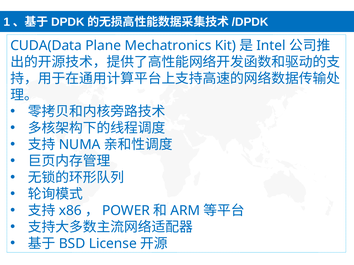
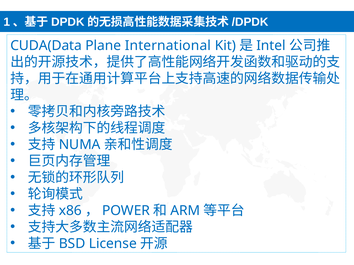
Mechatronics: Mechatronics -> International (168, 46)
